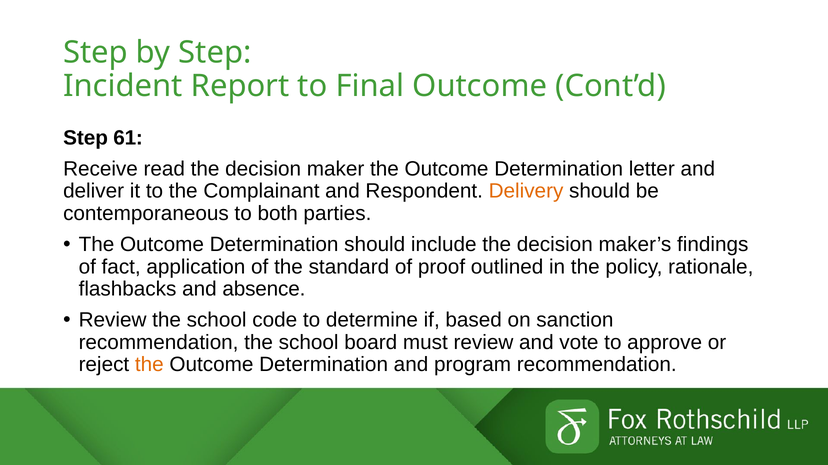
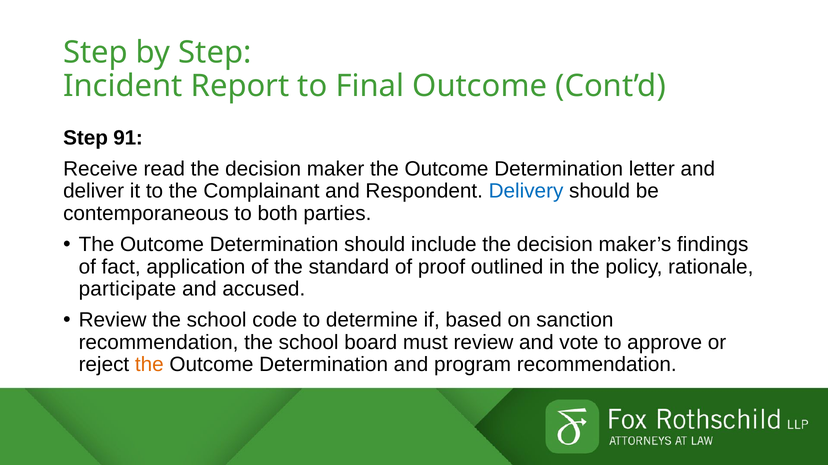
61: 61 -> 91 (128, 138)
Delivery colour: orange -> blue (526, 191)
flashbacks: flashbacks -> participate (127, 289)
absence: absence -> accused (264, 289)
